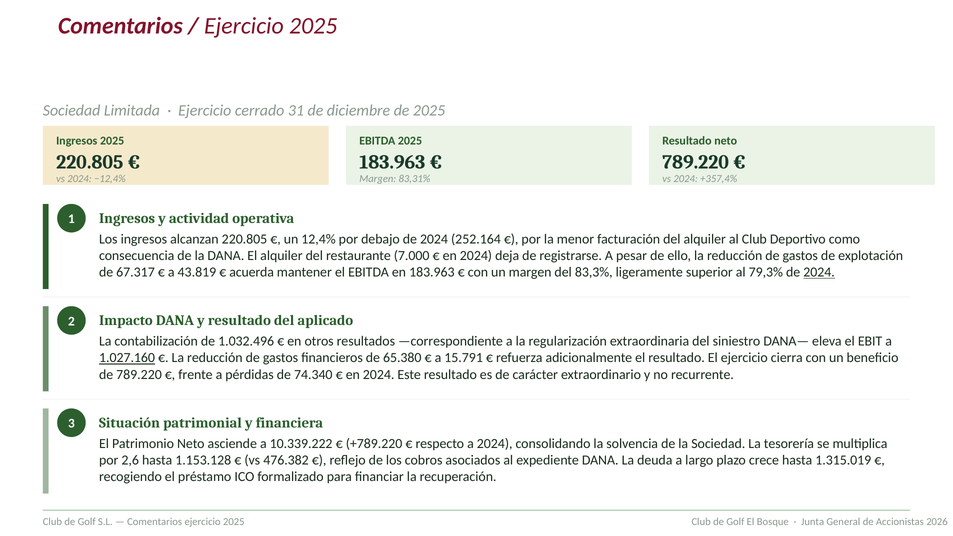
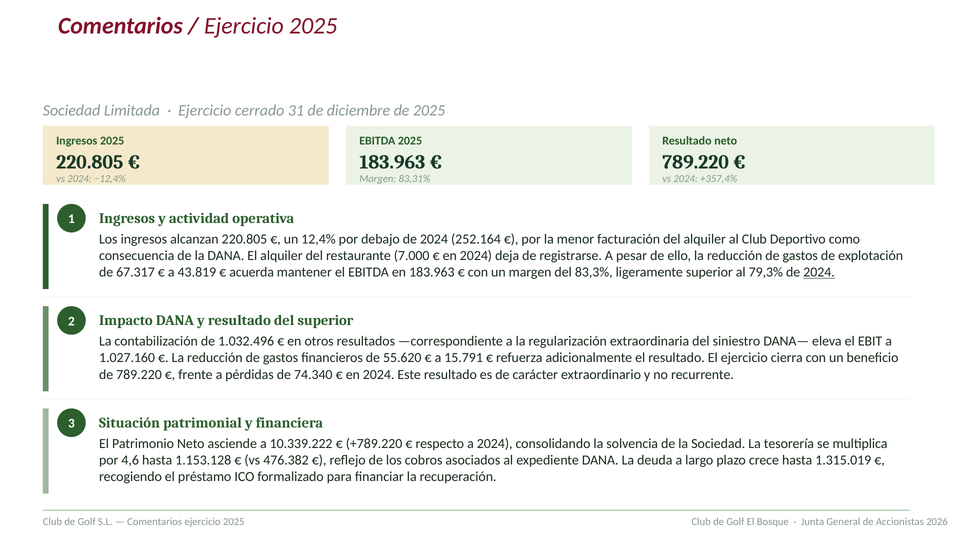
del aplicado: aplicado -> superior (325, 321)
1.027.160 underline: present -> none (127, 358)
65.380: 65.380 -> 55.620 (402, 358)
2,6: 2,6 -> 4,6 (130, 460)
